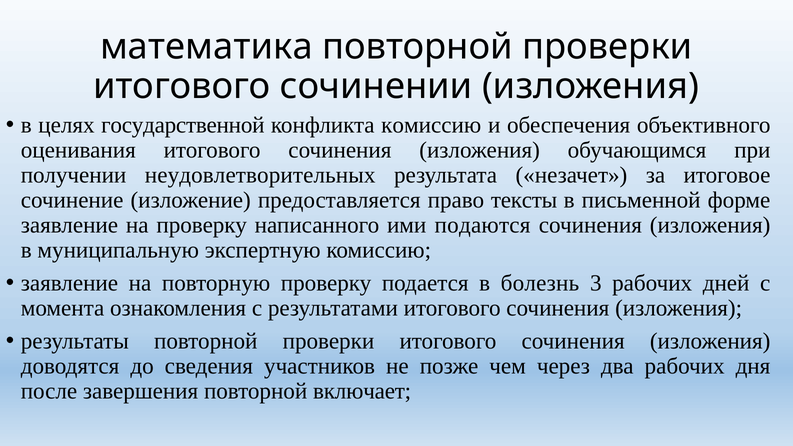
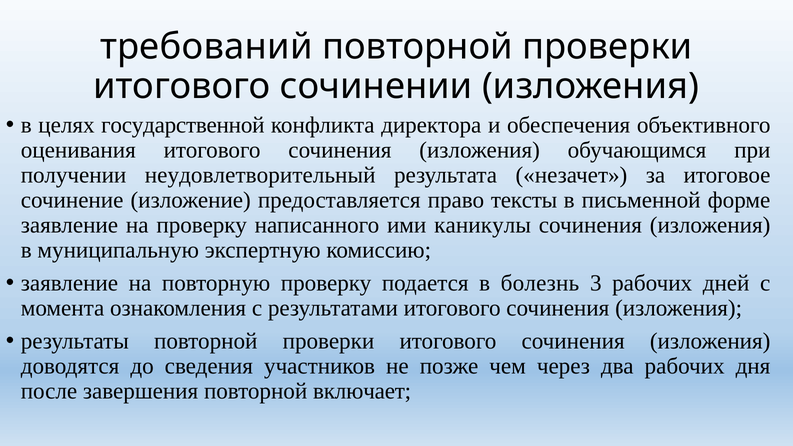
математика: математика -> требований (206, 47)
конфликта комиссию: комиссию -> директора (431, 125)
неудовлетворительных: неудовлетворительных -> неудовлетворительный (260, 175)
подаются: подаются -> каникулы (483, 225)
